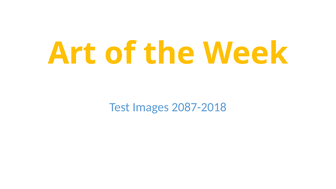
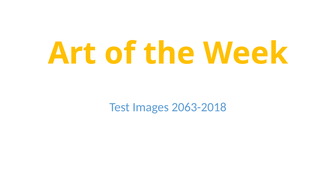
2087-2018: 2087-2018 -> 2063-2018 (199, 107)
